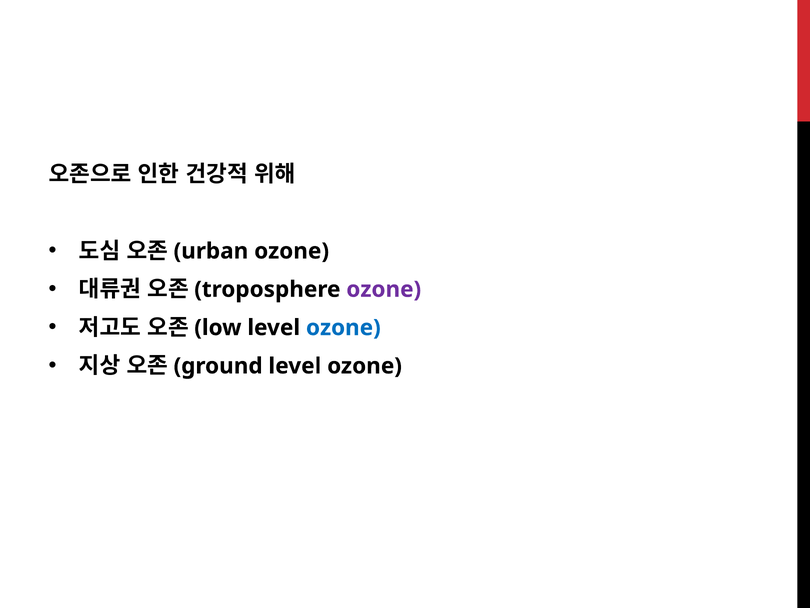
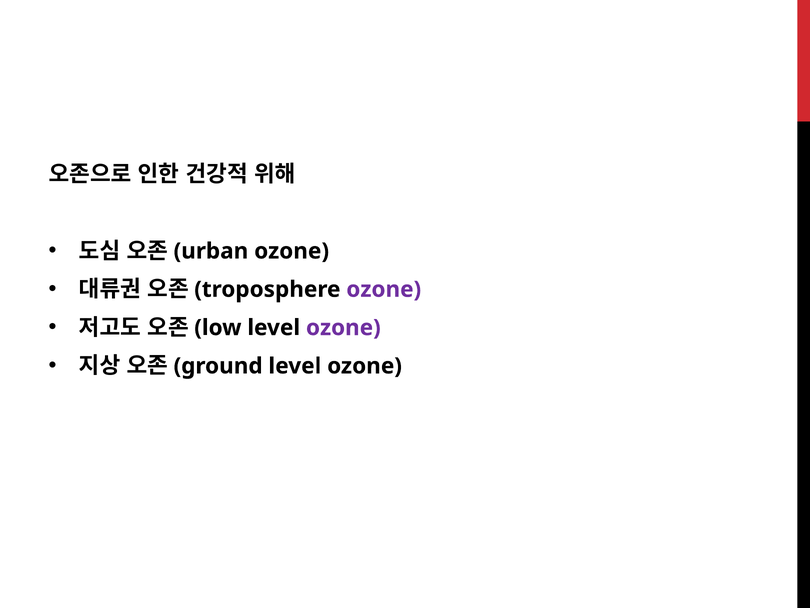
ozone colour: blue -> purple (343, 327)
